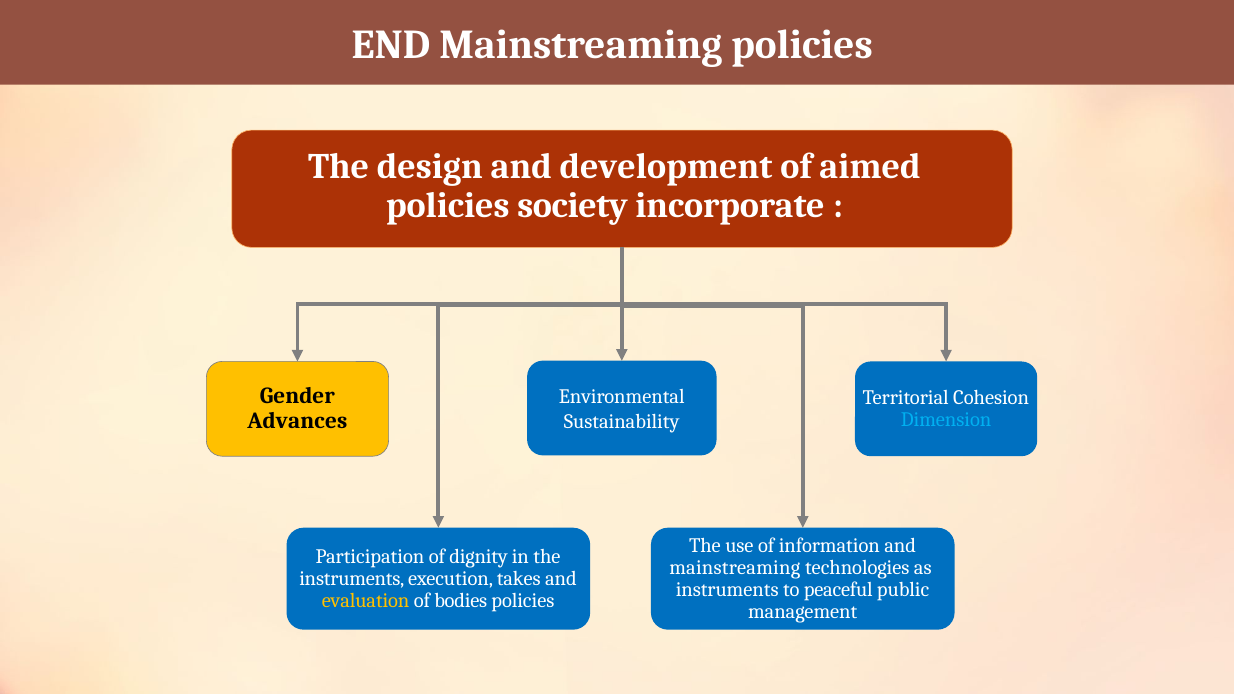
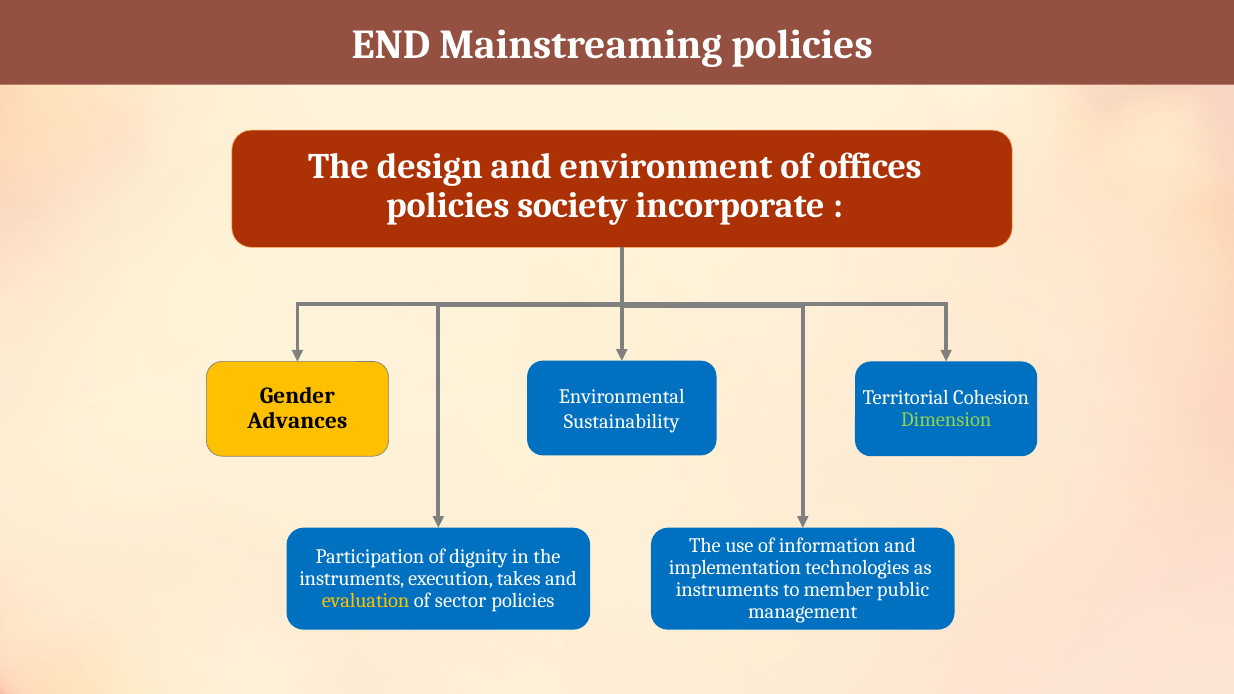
development: development -> environment (666, 167)
aimed: aimed -> offices (870, 167)
Dimension colour: light blue -> light green (946, 420)
mainstreaming: mainstreaming -> implementation (735, 568)
peaceful: peaceful -> member (838, 590)
bodies: bodies -> sector (461, 601)
